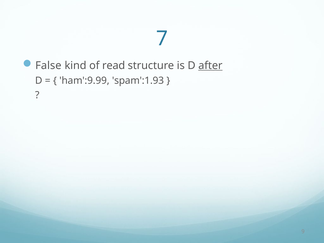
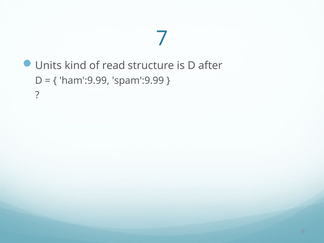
False: False -> Units (48, 66)
after underline: present -> none (210, 66)
spam':1.93: spam':1.93 -> spam':9.99 (138, 81)
